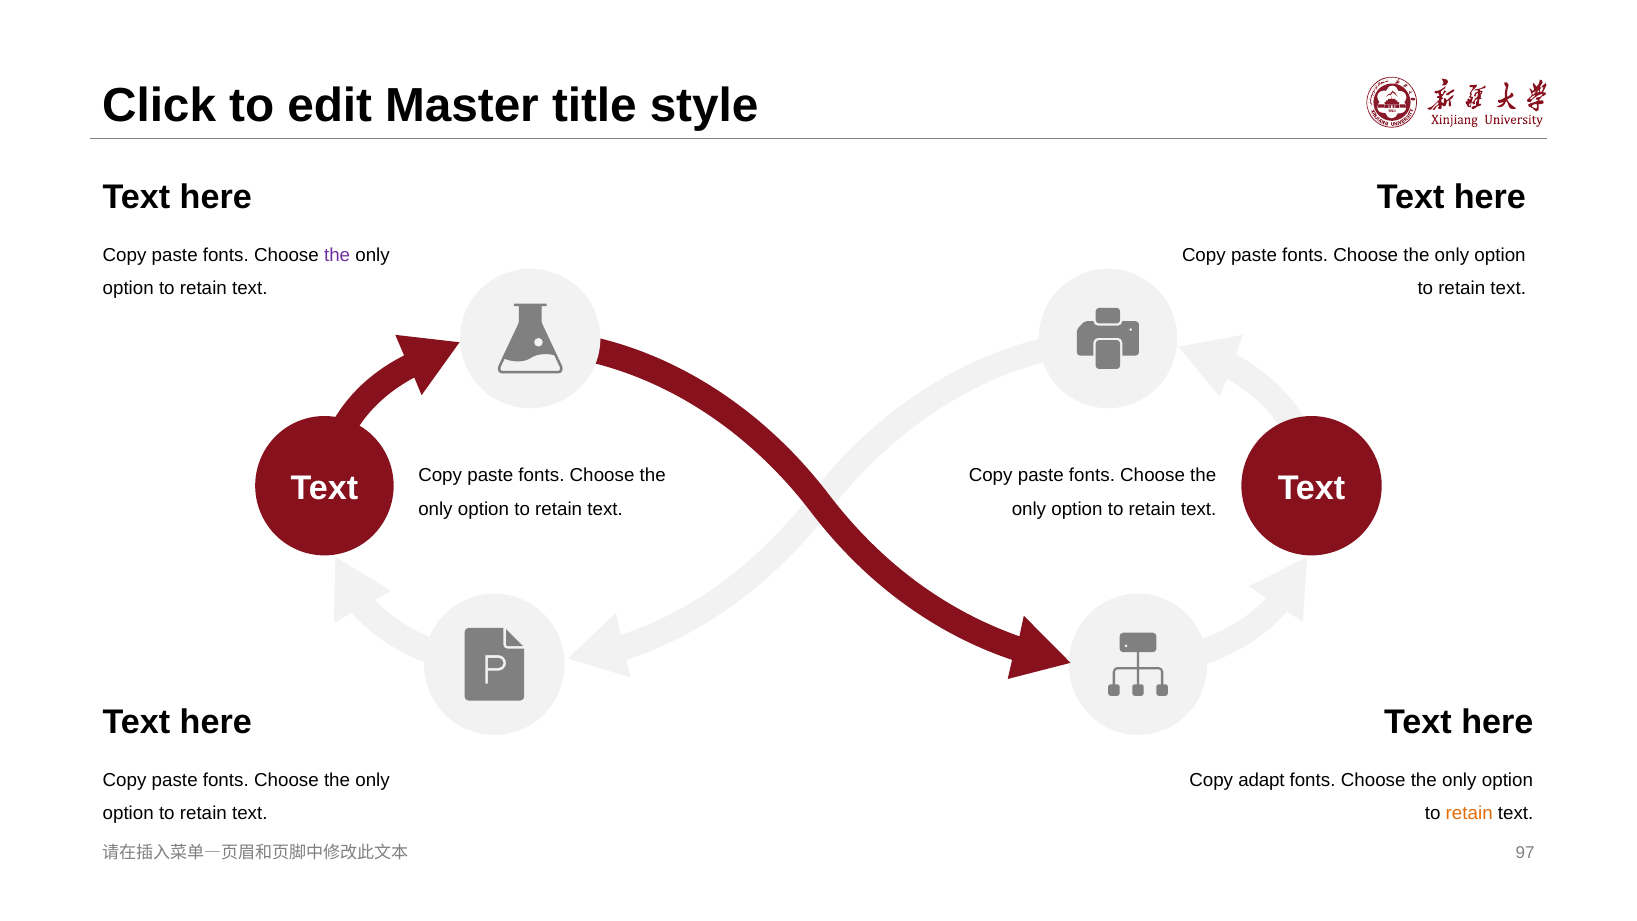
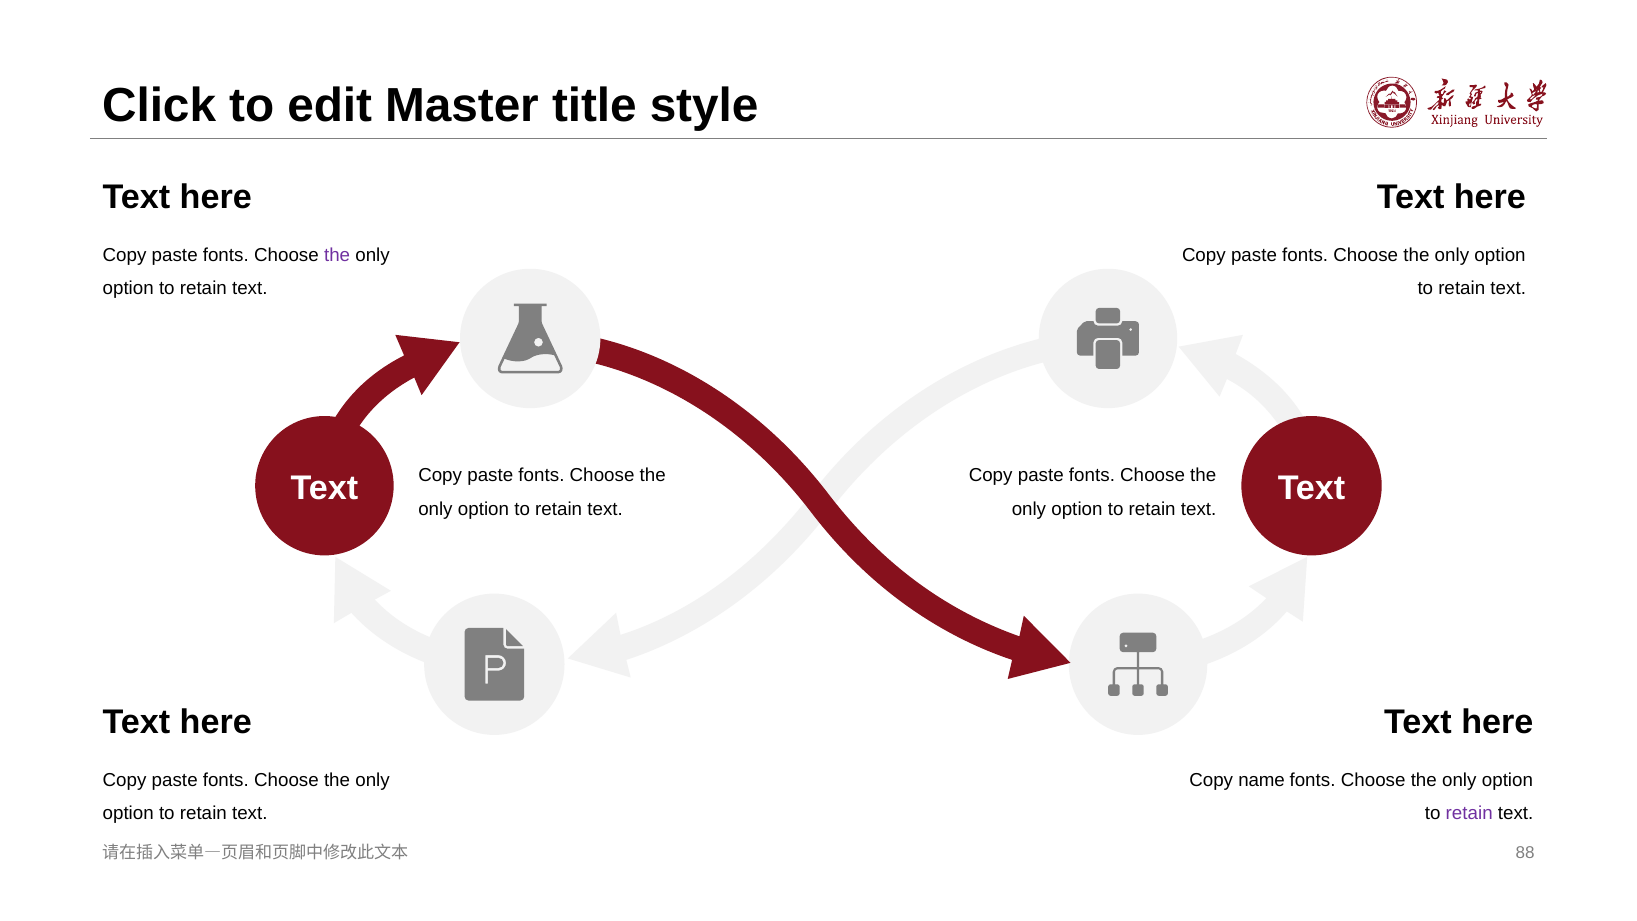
adapt: adapt -> name (1262, 780)
retain colour: orange -> purple (1469, 814)
97: 97 -> 88 (1525, 853)
